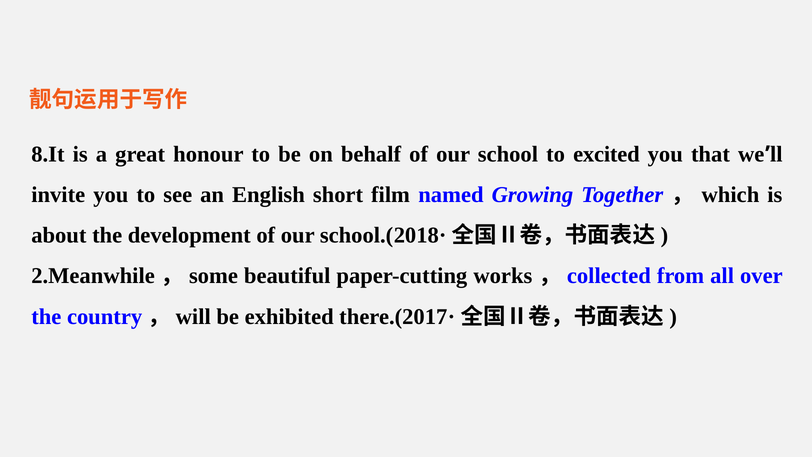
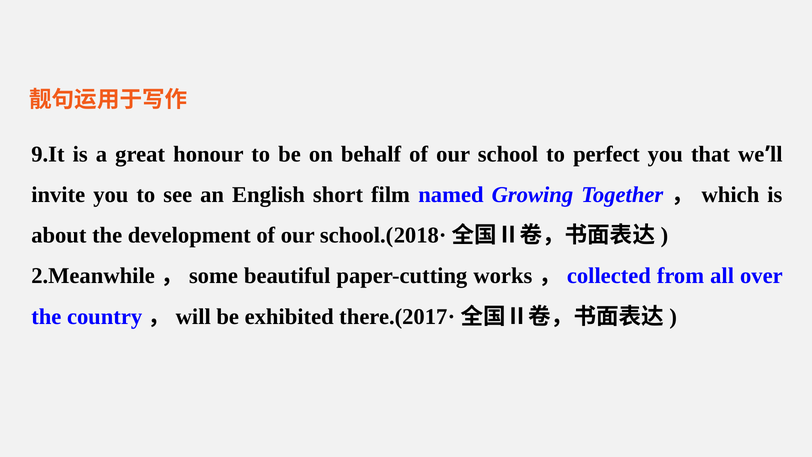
8.It: 8.It -> 9.It (48, 154)
excited: excited -> perfect (606, 154)
